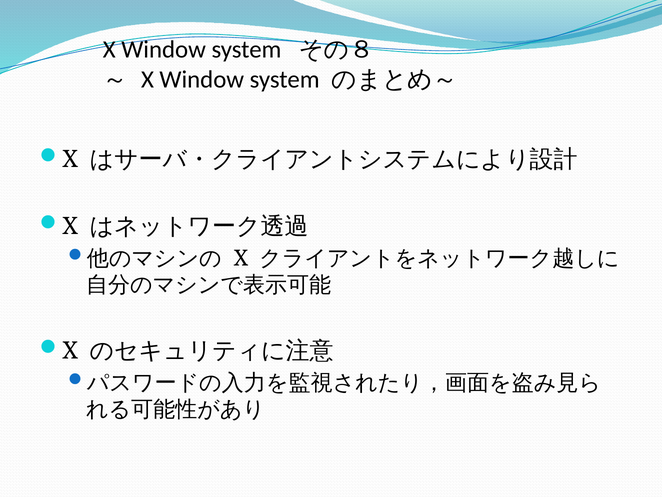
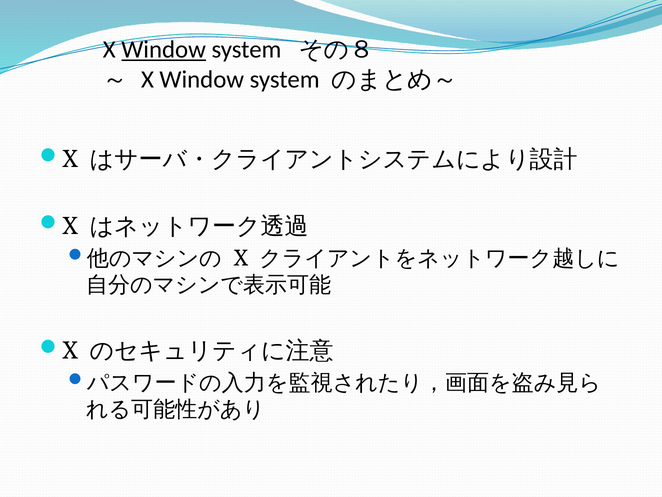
Window underline: none -> present (164, 50)
